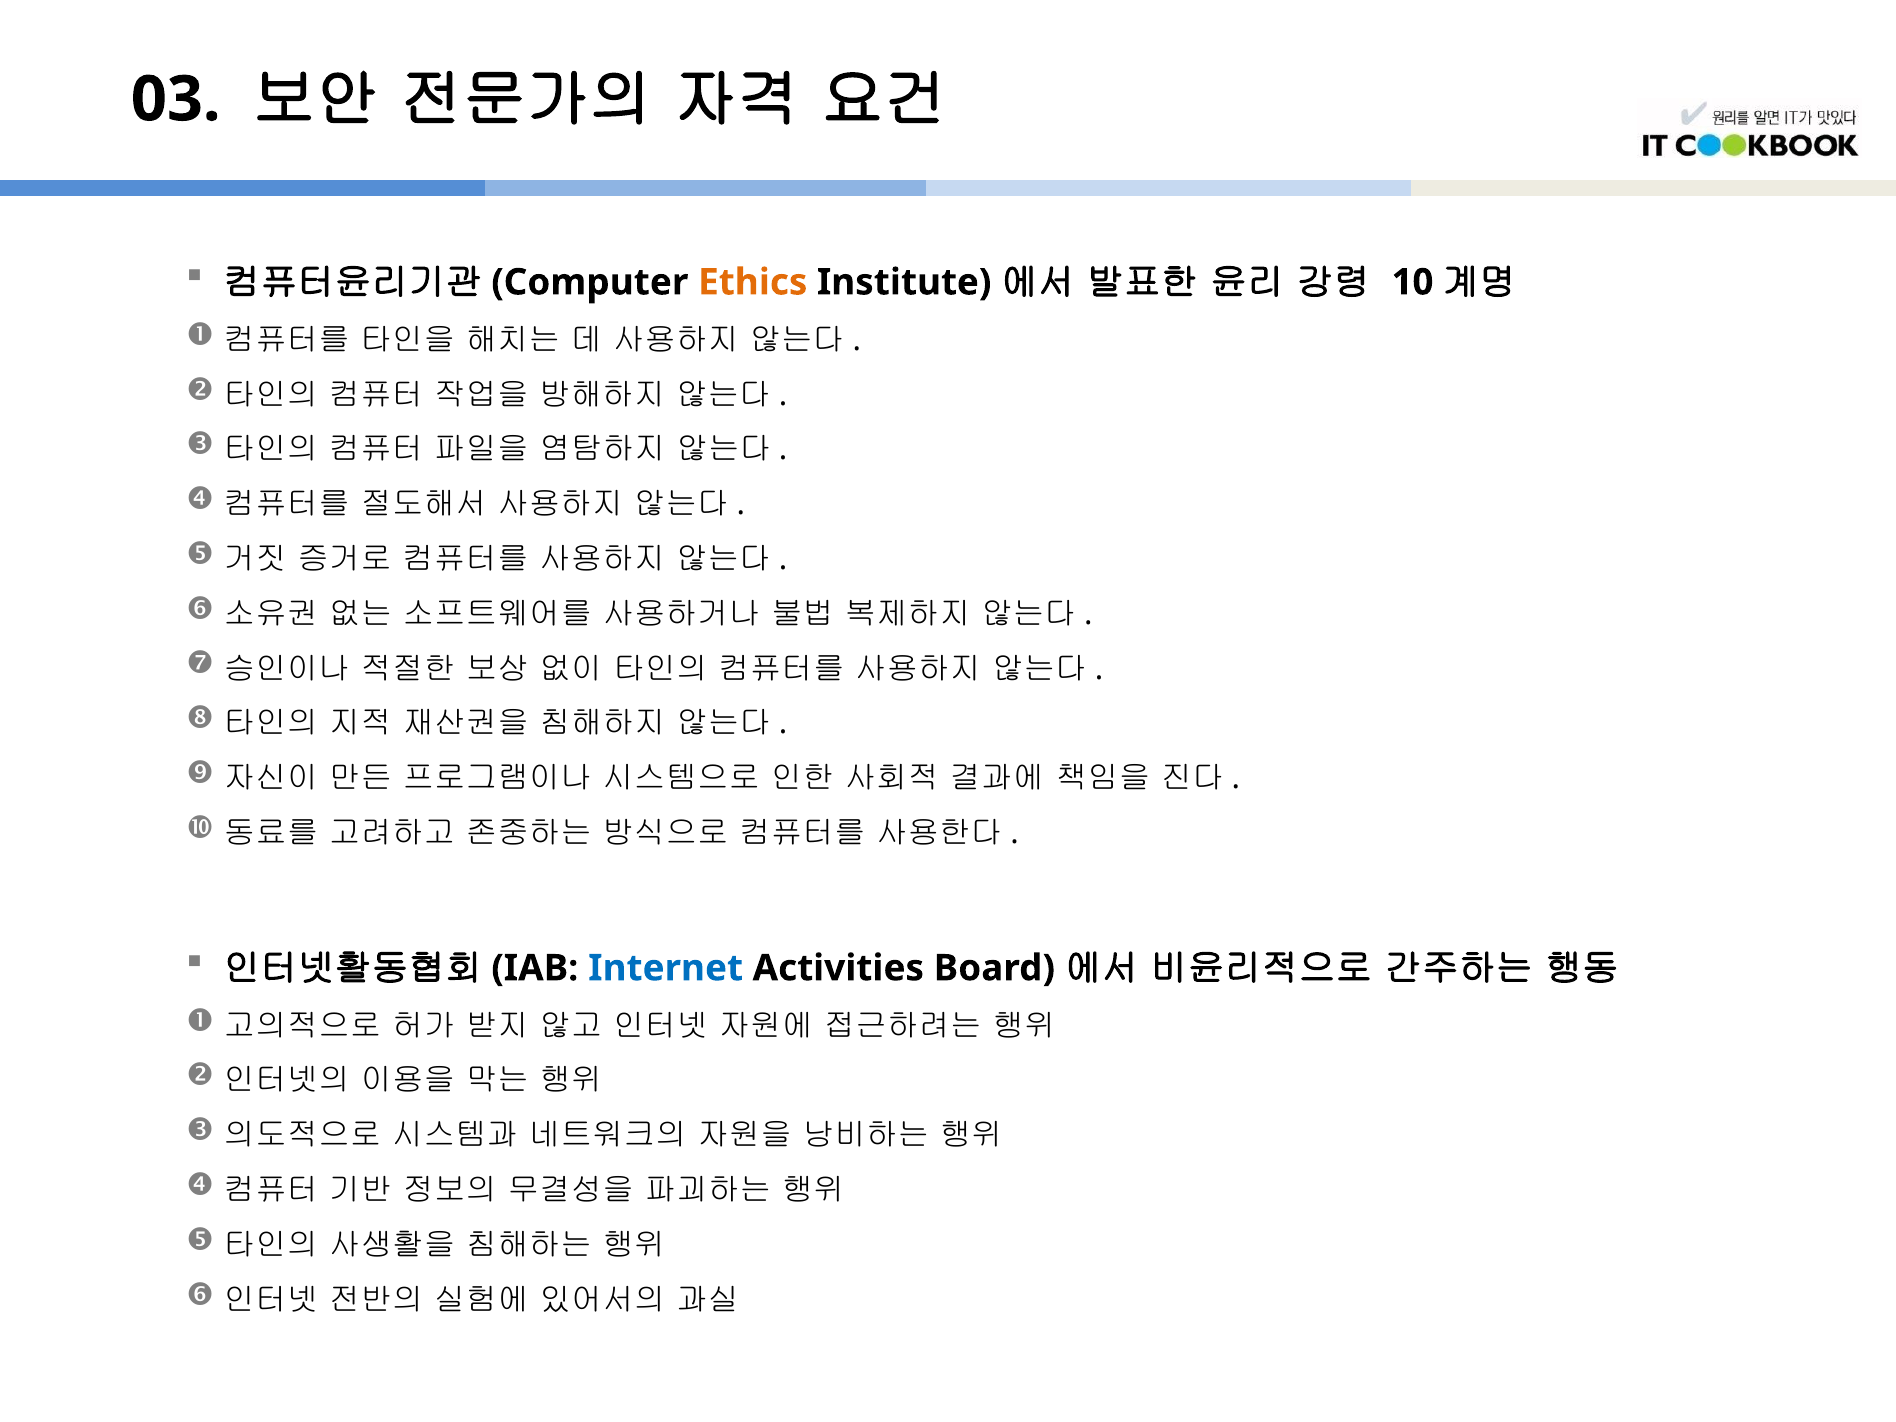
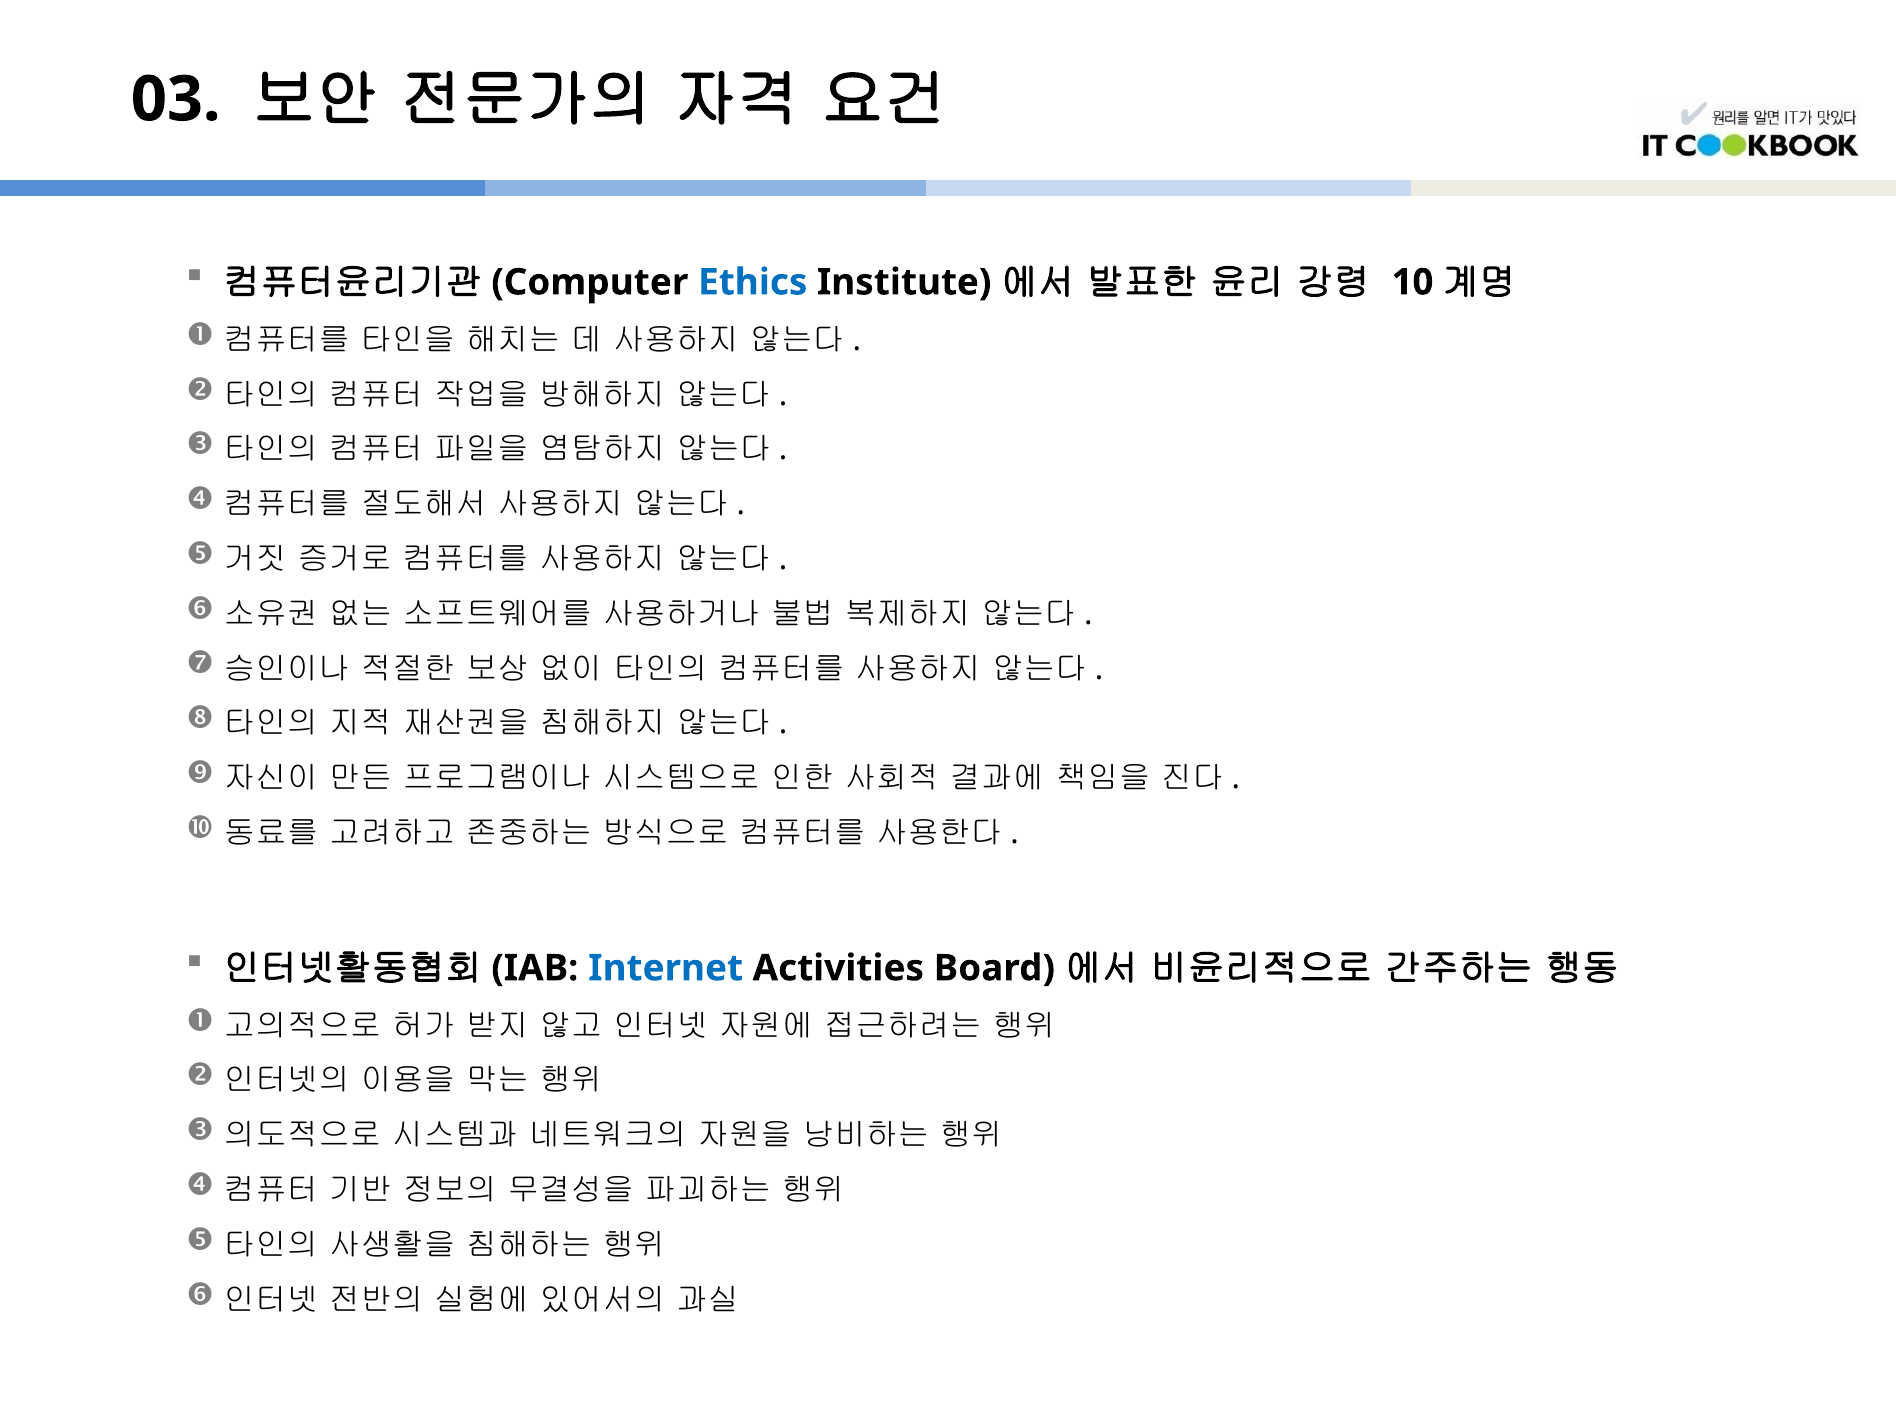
Ethics colour: orange -> blue (753, 282)
